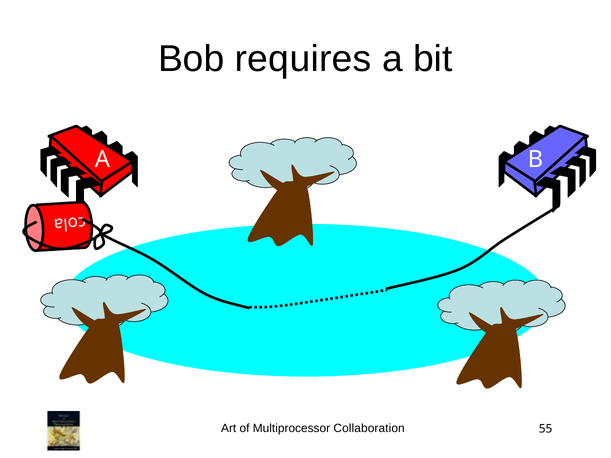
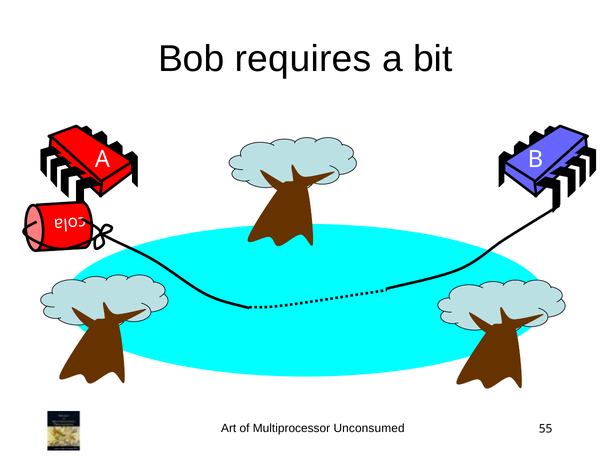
Collaboration: Collaboration -> Unconsumed (369, 428)
